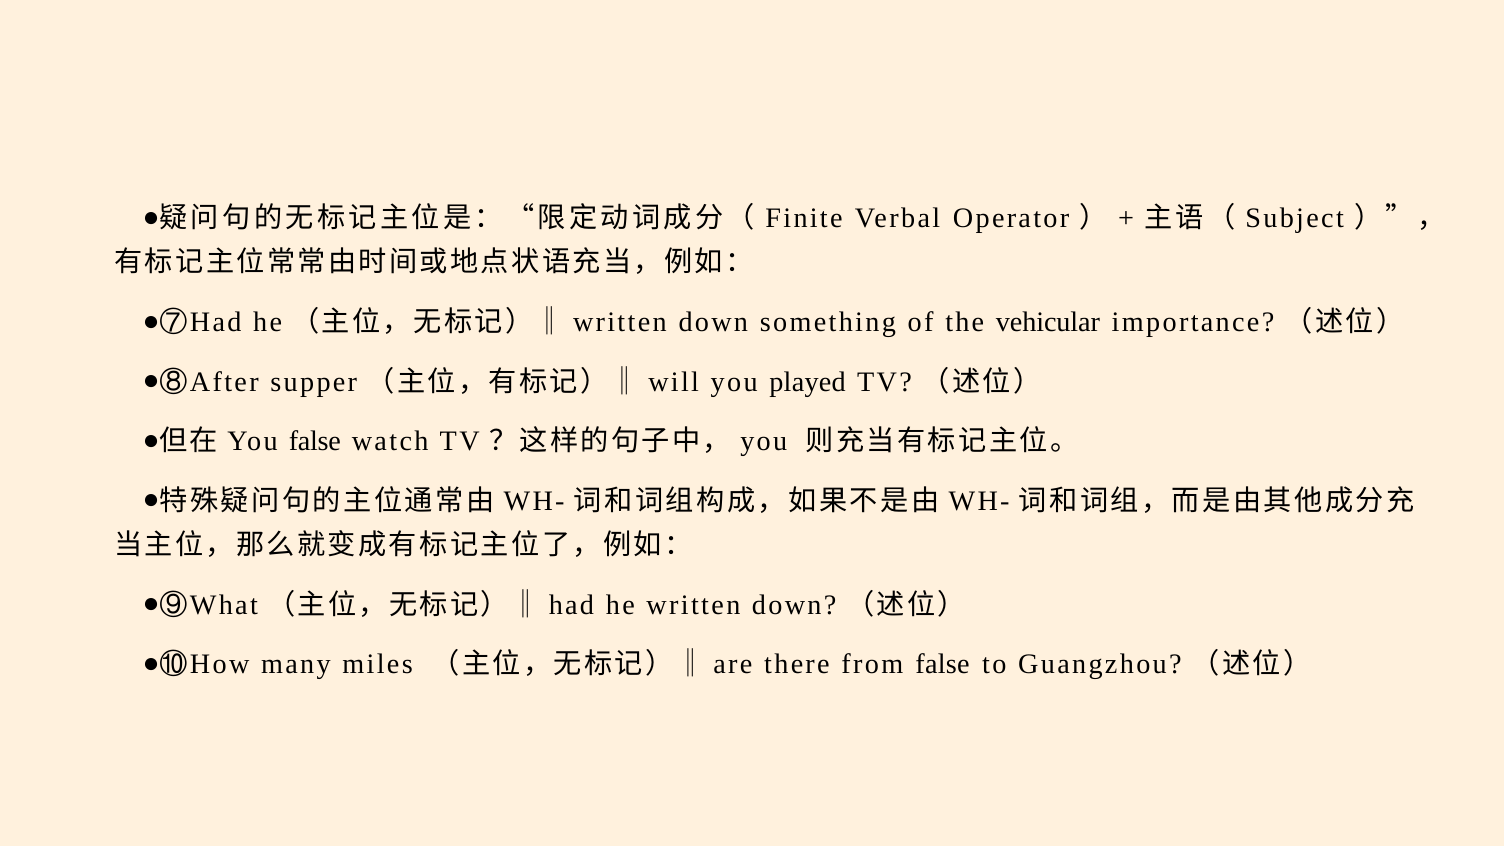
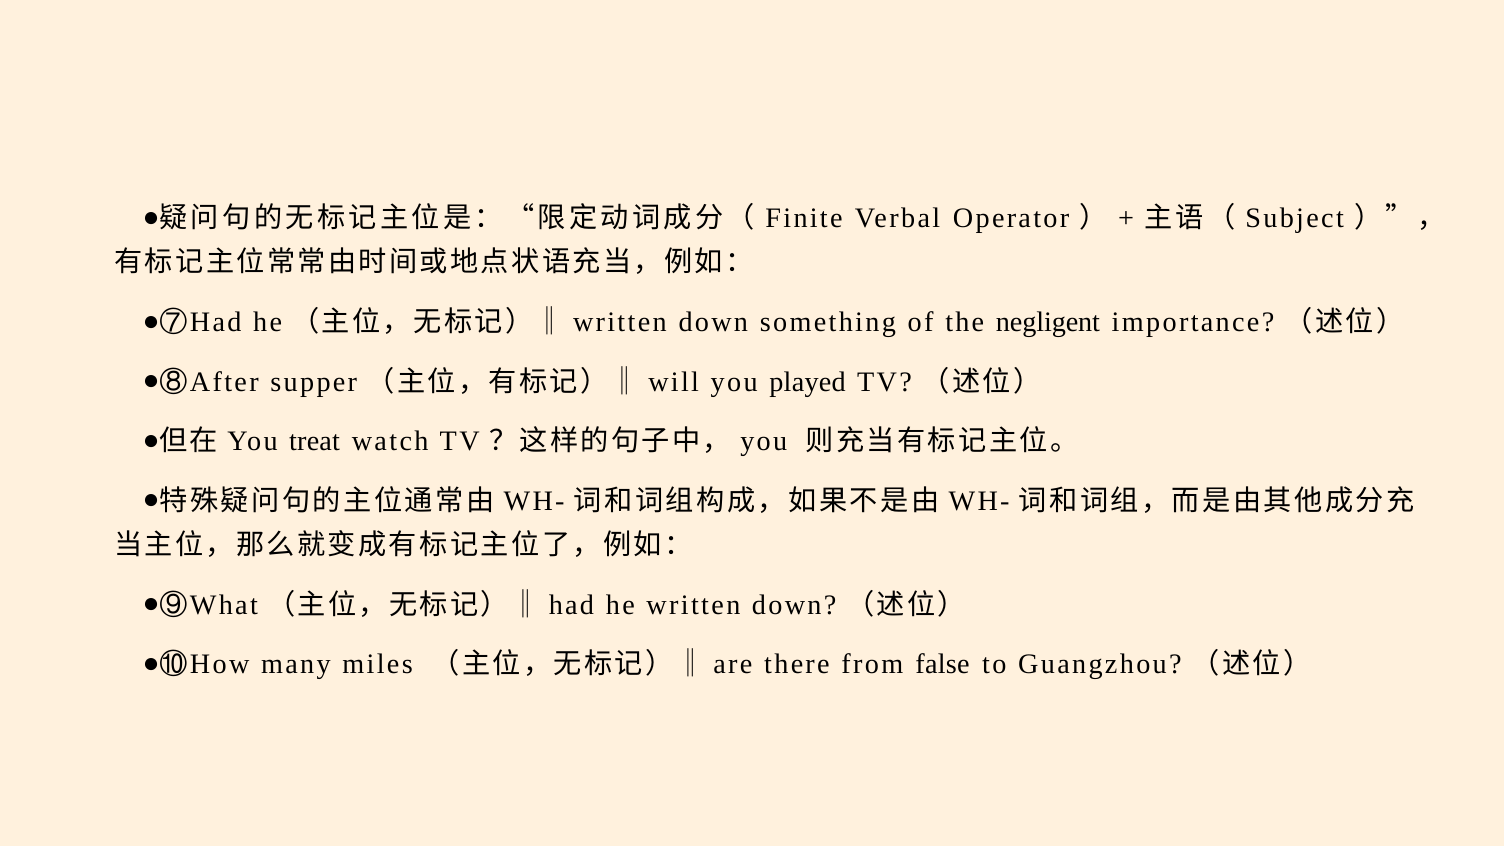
vehicular: vehicular -> negligent (1048, 322)
You false: false -> treat (315, 442)
